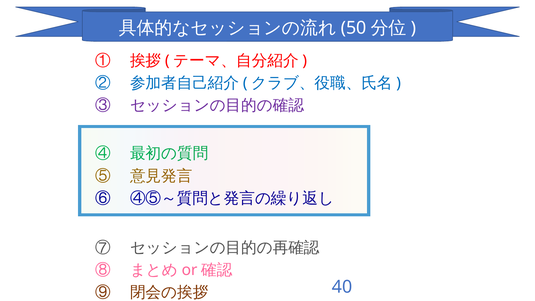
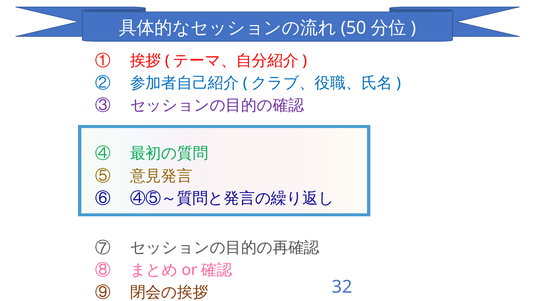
40: 40 -> 32 (342, 287)
